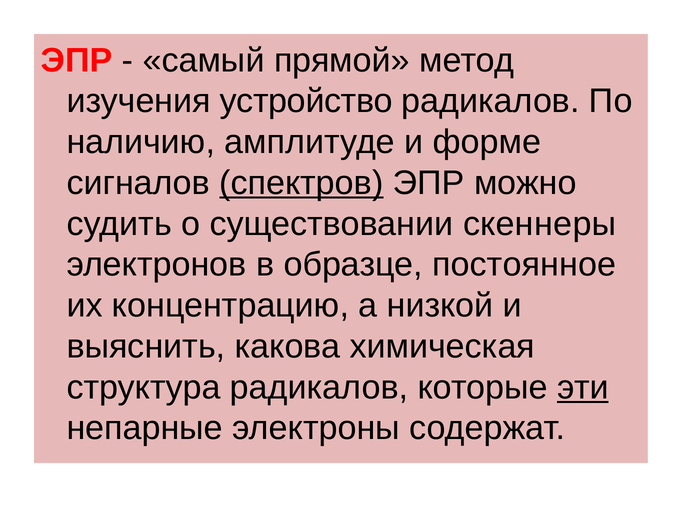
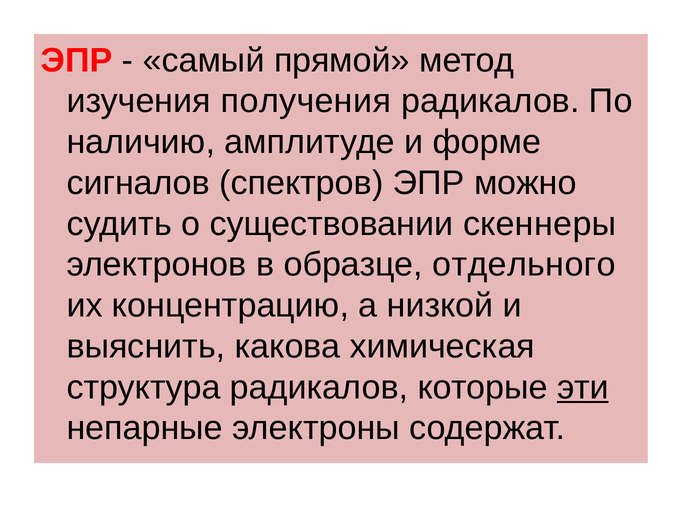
устройство: устройство -> получения (306, 101)
спектров underline: present -> none (301, 183)
постоянное: постоянное -> отдельного (524, 265)
